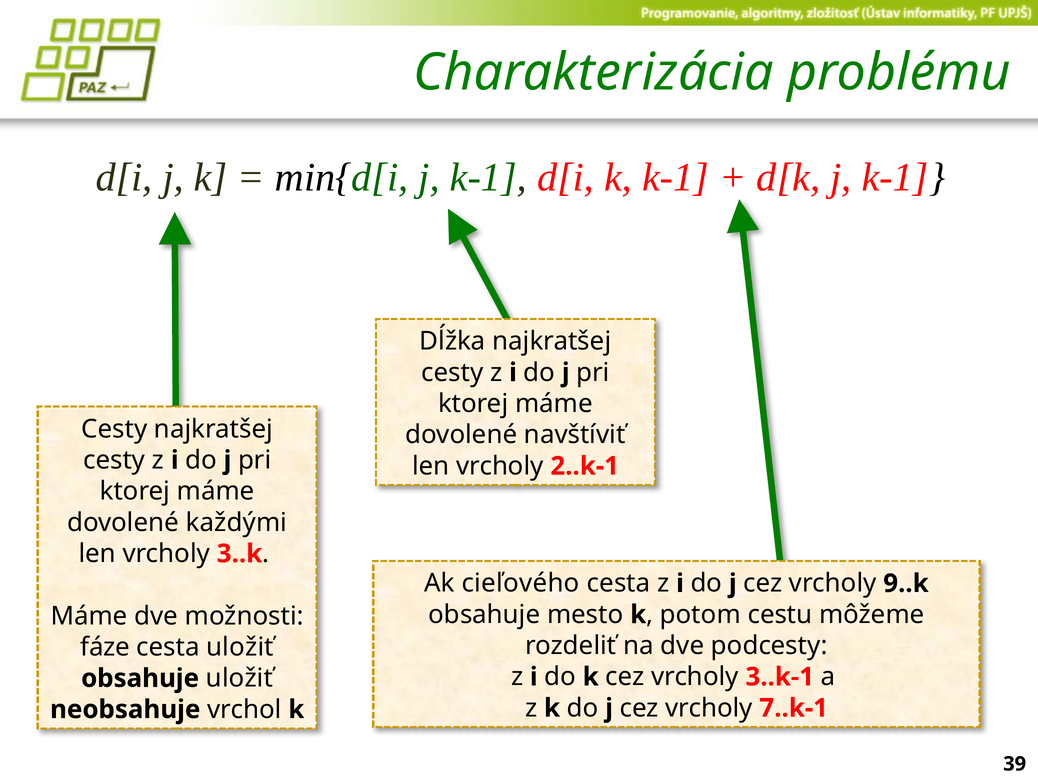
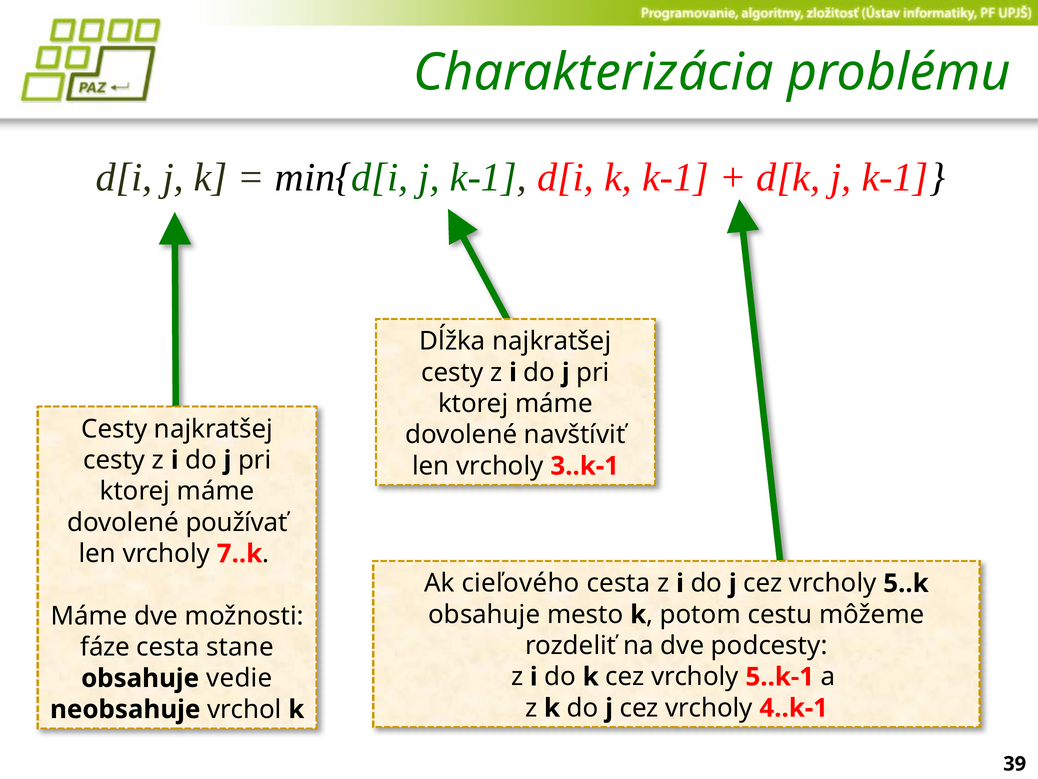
2..k-1: 2..k-1 -> 3..k-1 (585, 466)
každými: každými -> používať (237, 522)
3..k: 3..k -> 7..k (240, 553)
9..k: 9..k -> 5..k (906, 583)
cesta uložiť: uložiť -> stane (240, 647)
3..k-1: 3..k-1 -> 5..k-1 (780, 676)
obsahuje uložiť: uložiť -> vedie (239, 678)
7..k-1: 7..k-1 -> 4..k-1 (794, 708)
